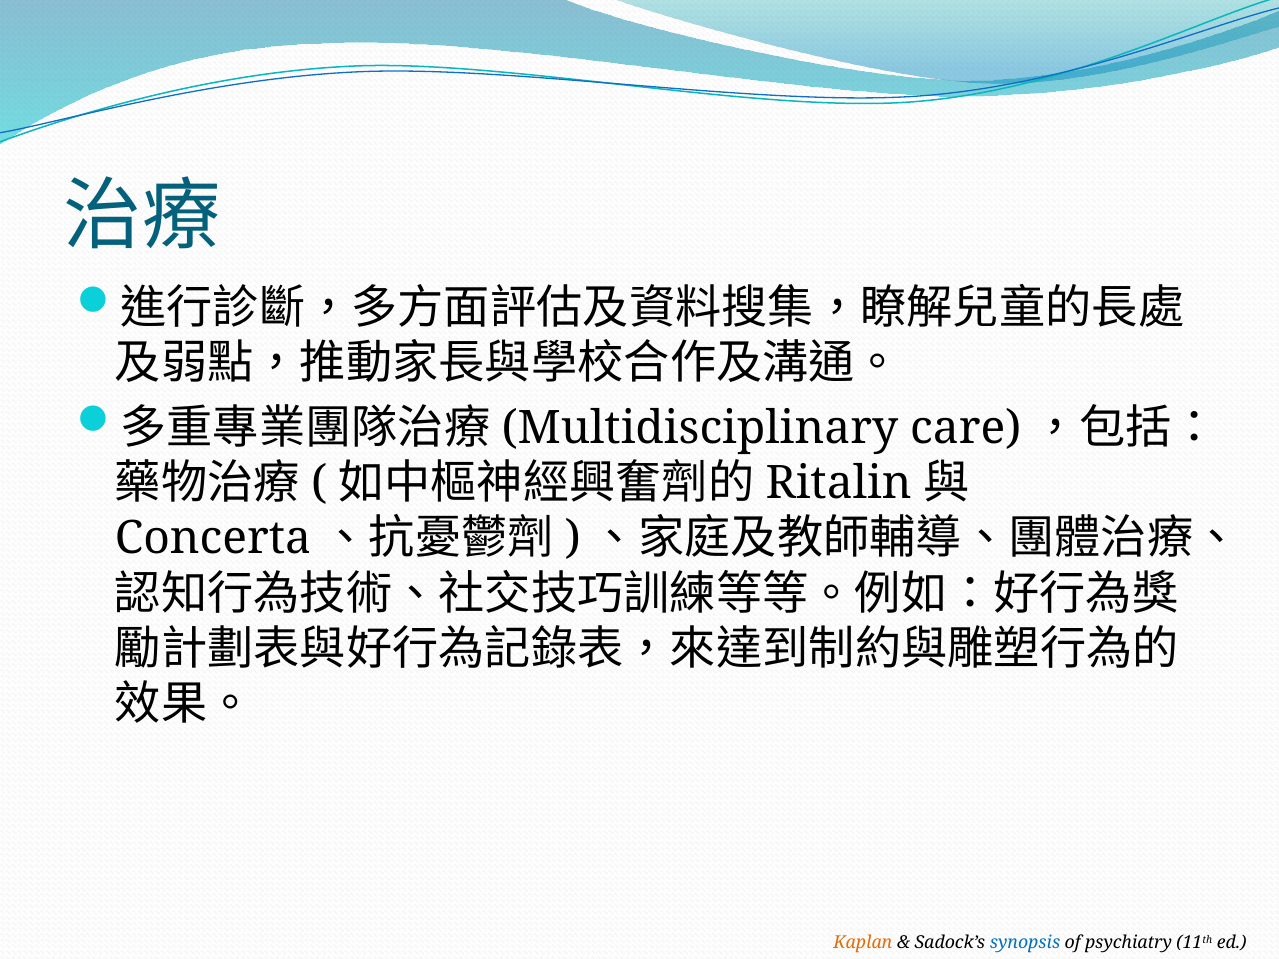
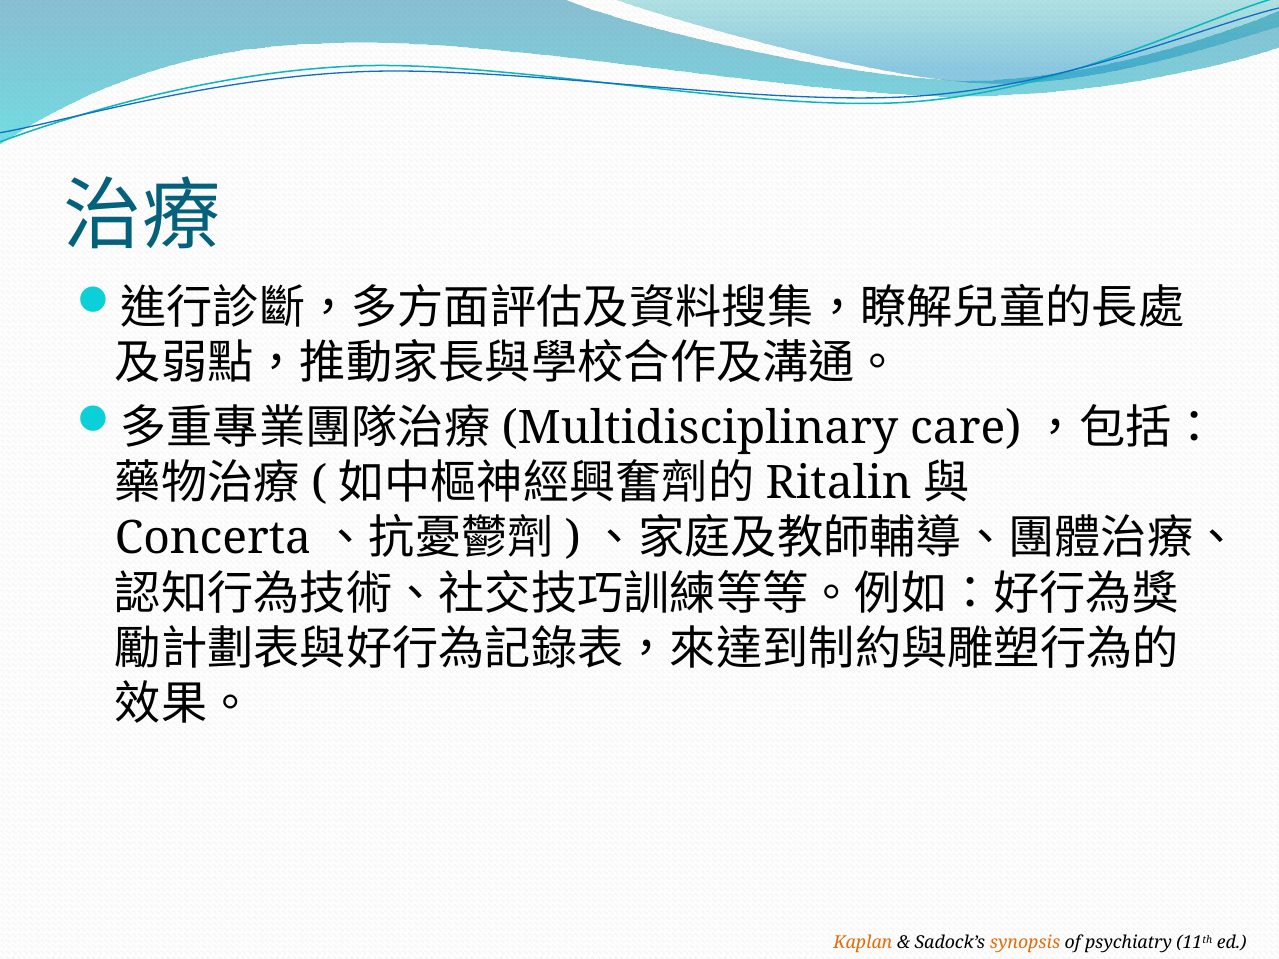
synopsis colour: blue -> orange (1025, 943)
